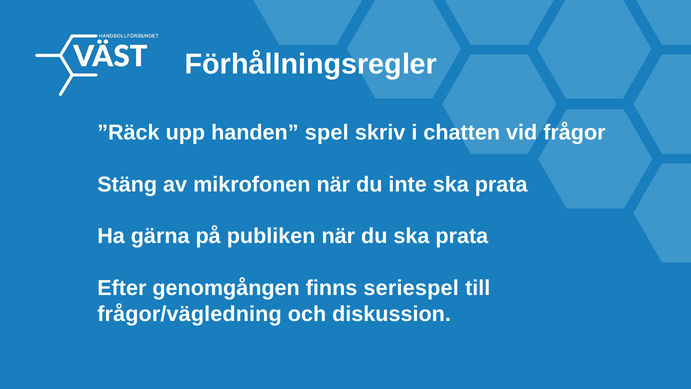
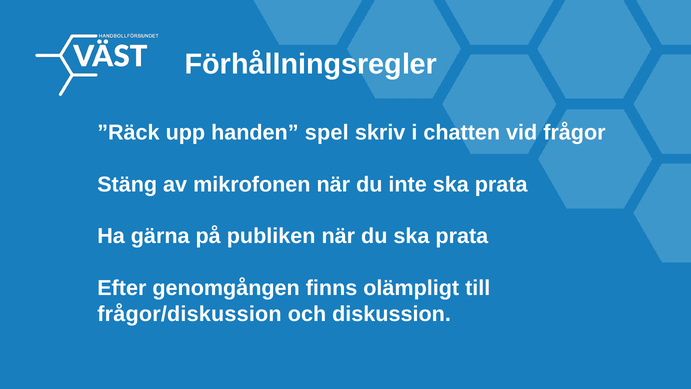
seriespel: seriespel -> olämpligt (411, 288)
frågor/vägledning: frågor/vägledning -> frågor/diskussion (189, 314)
